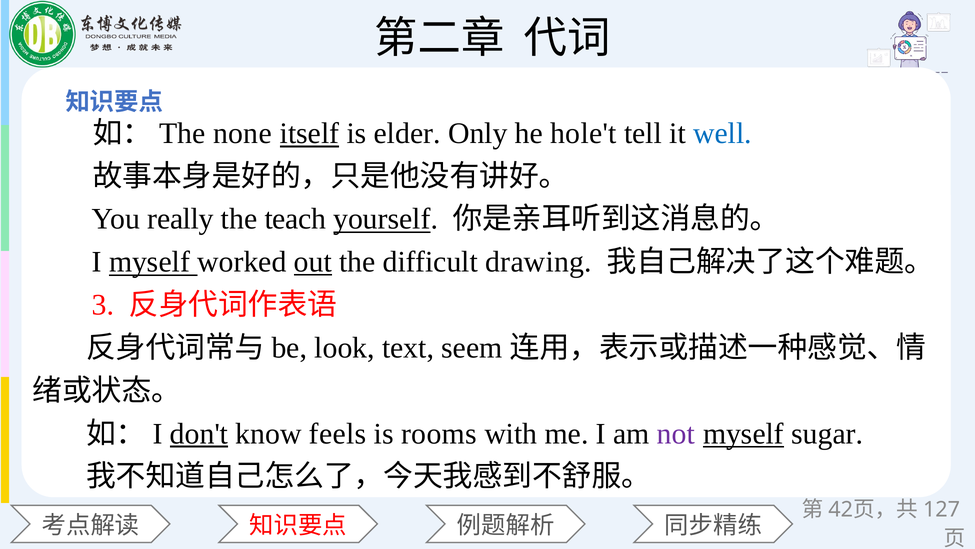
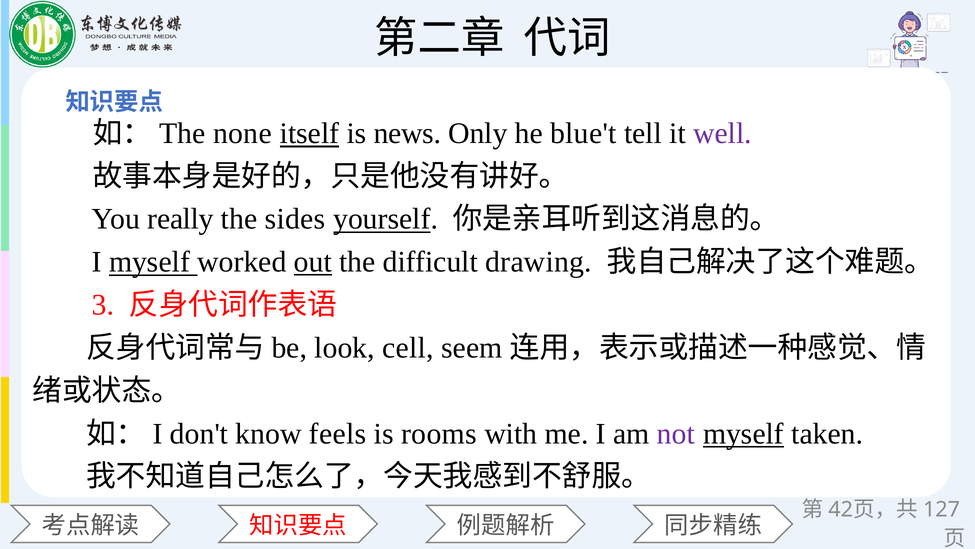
elder: elder -> news (407, 133)
hole't: hole't -> blue't (583, 133)
well colour: blue -> purple (723, 133)
teach: teach -> sides (295, 219)
text: text -> cell (408, 348)
don't underline: present -> none (199, 433)
sugar: sugar -> taken (827, 433)
